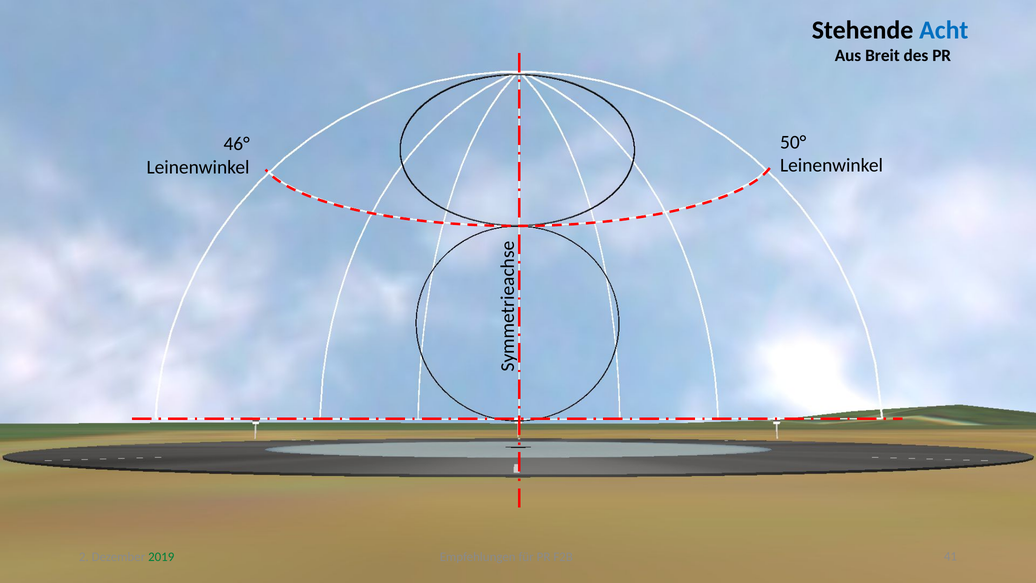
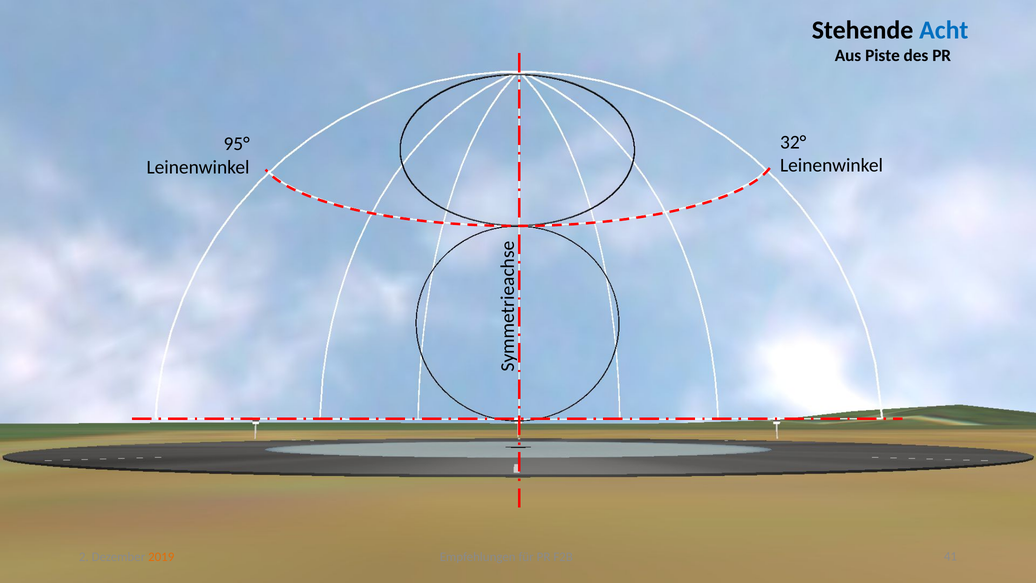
Breit: Breit -> Piste (883, 56)
50°: 50° -> 32° (793, 142)
46°: 46° -> 95° (237, 144)
2019 colour: green -> orange (161, 557)
